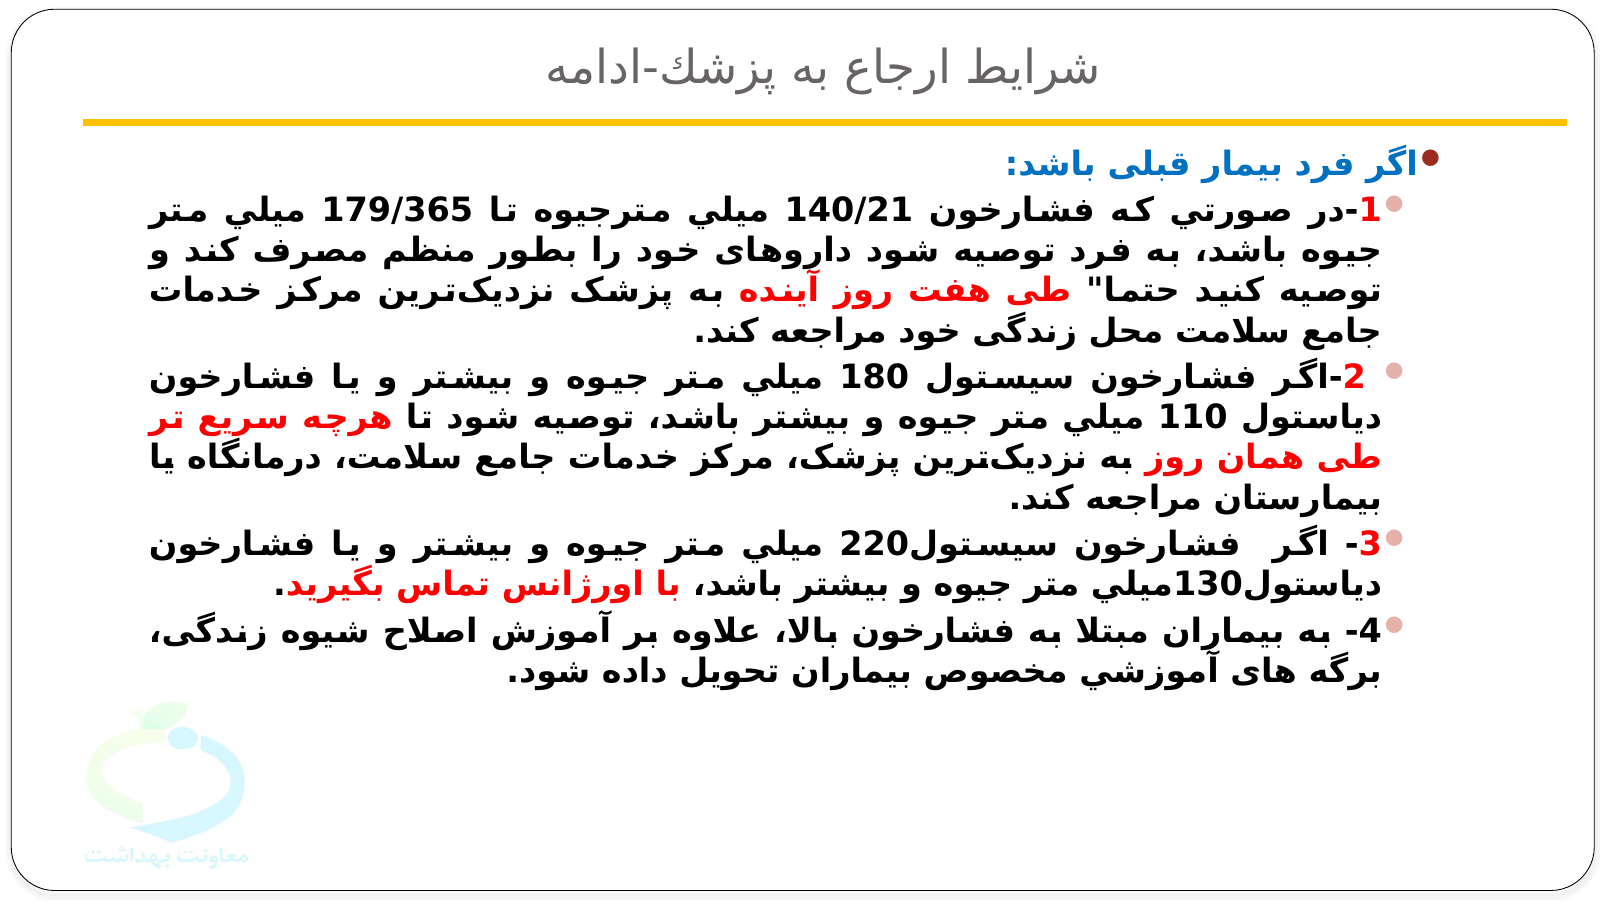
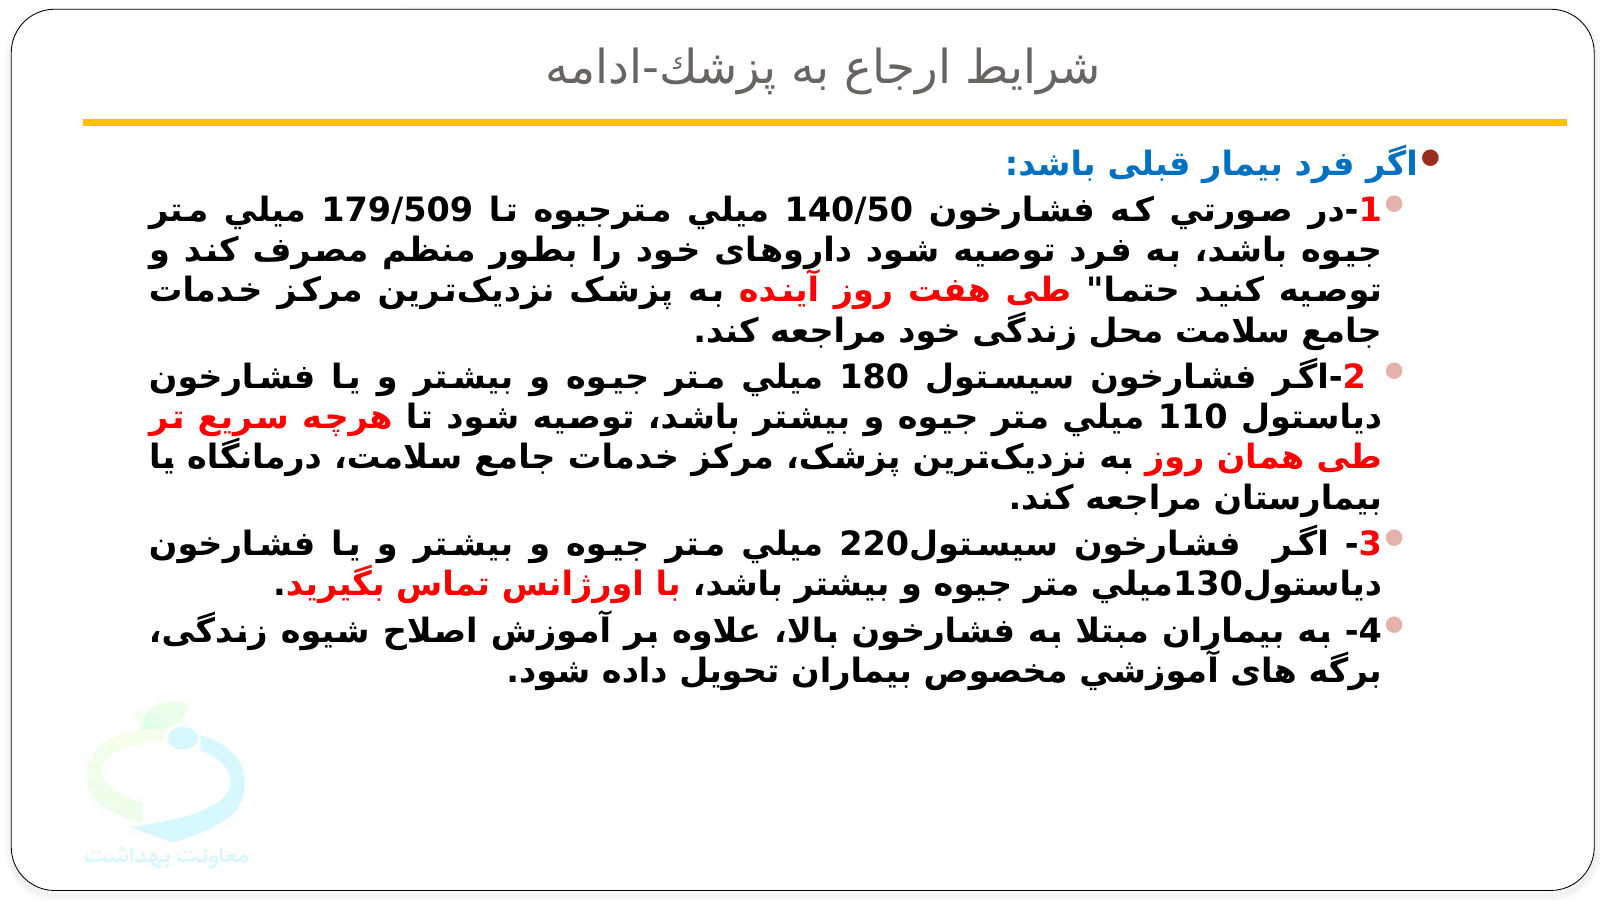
179/365: 179/365 -> 179/509 (397, 211)
140/21: 140/21 -> 140/50 (849, 211)
